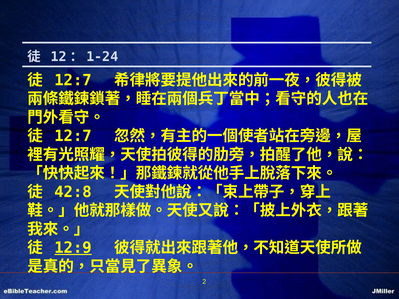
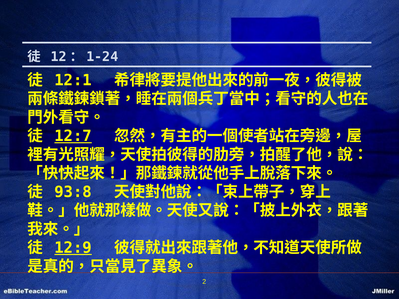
12:7: 12:7 -> 12:1 (73, 80)
12:7 underline: none -> present (73, 136)
42:8: 42:8 -> 93:8 (73, 192)
